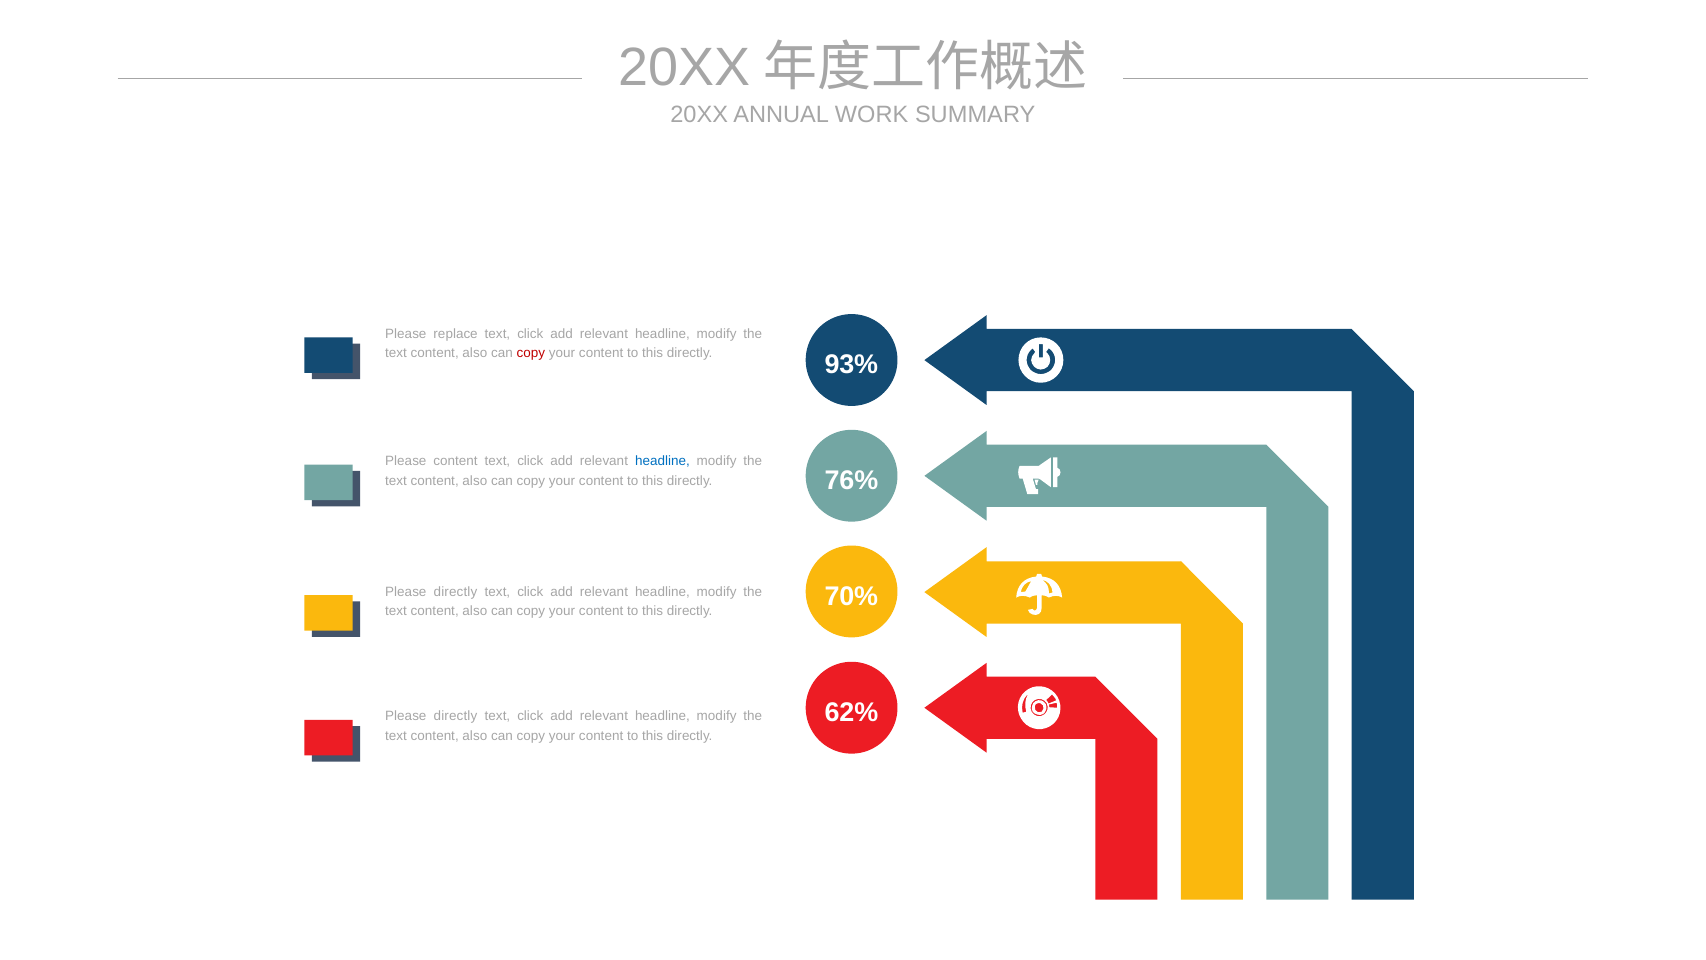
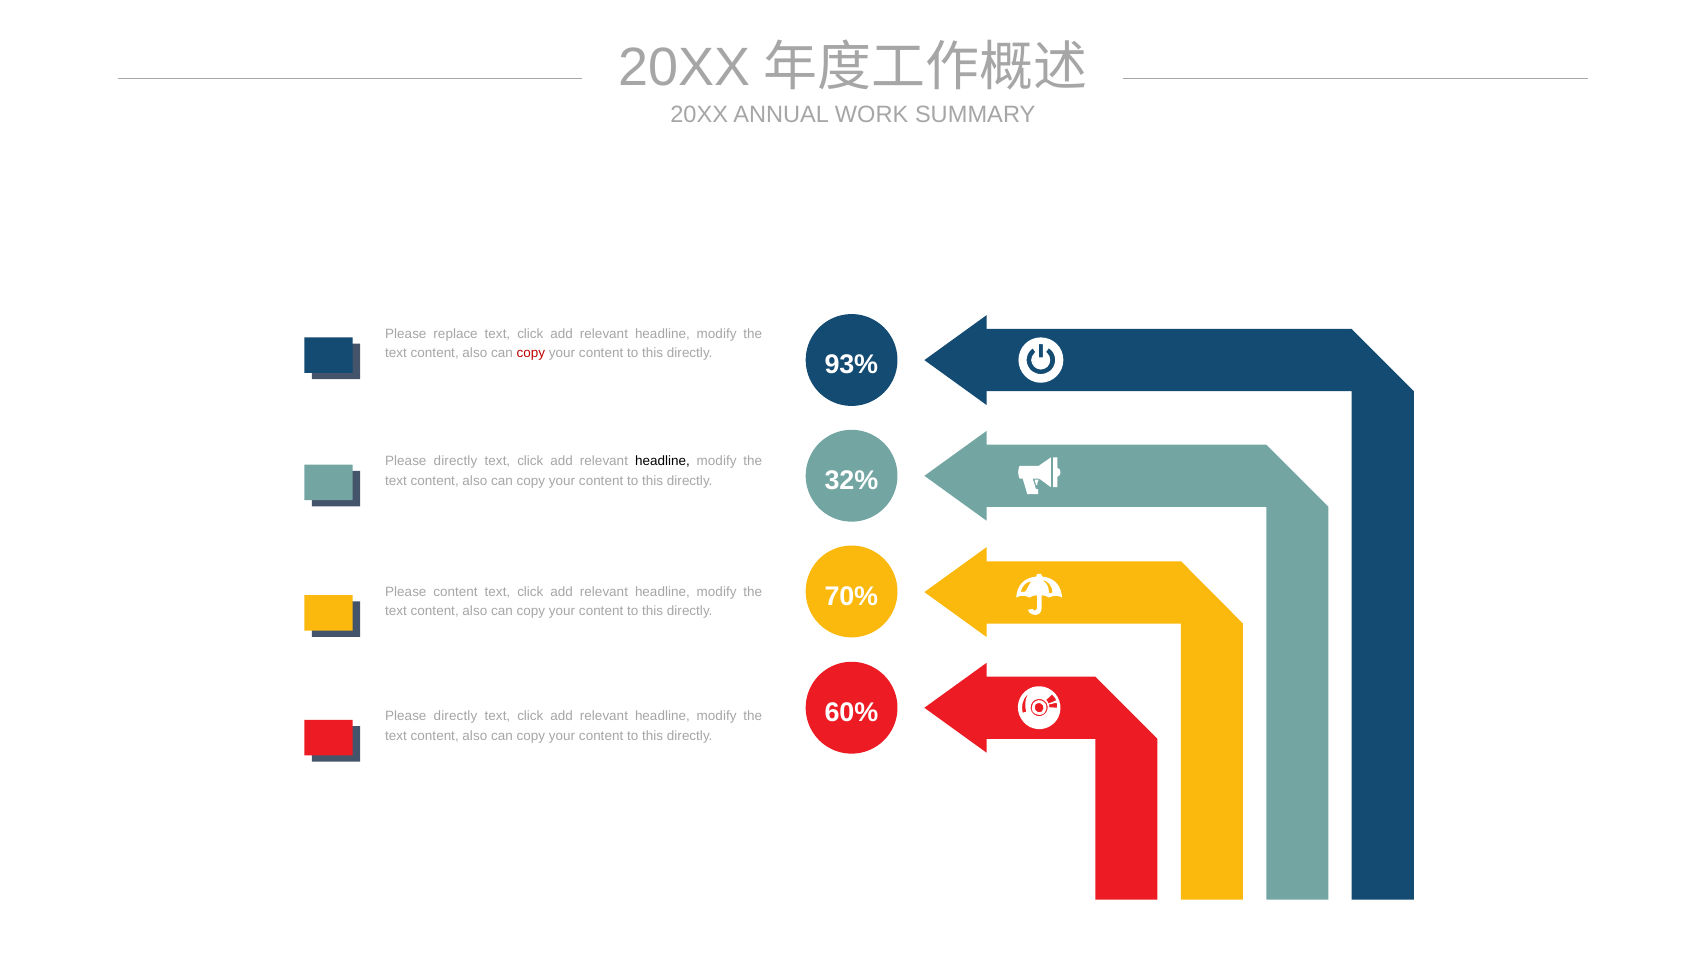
content: content -> directly (456, 461)
headline colour: blue -> black (662, 461)
76%: 76% -> 32% (851, 480)
directly: directly -> content (456, 591)
62%: 62% -> 60% (851, 712)
